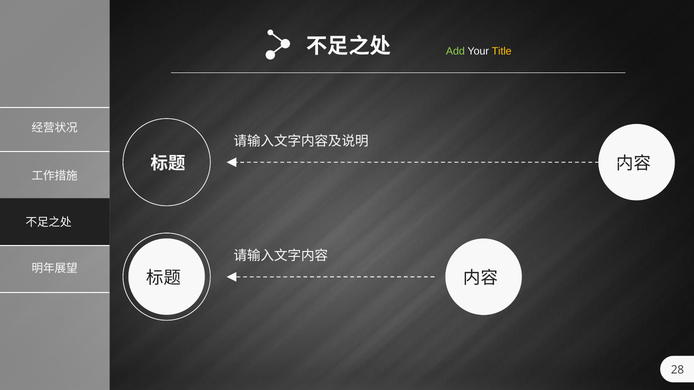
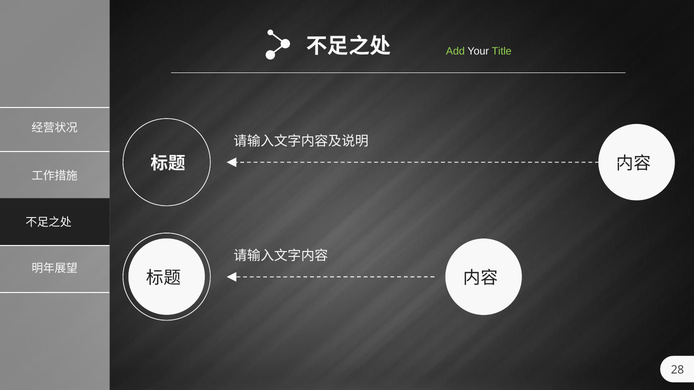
Title colour: yellow -> light green (502, 51)
